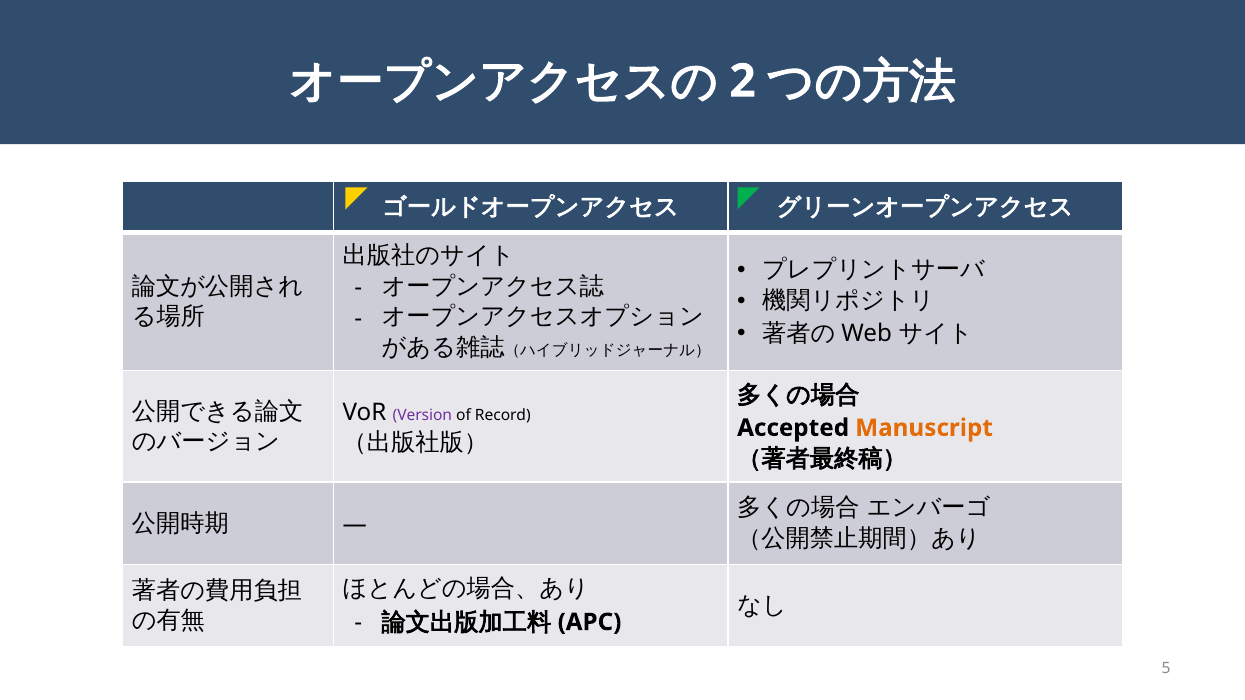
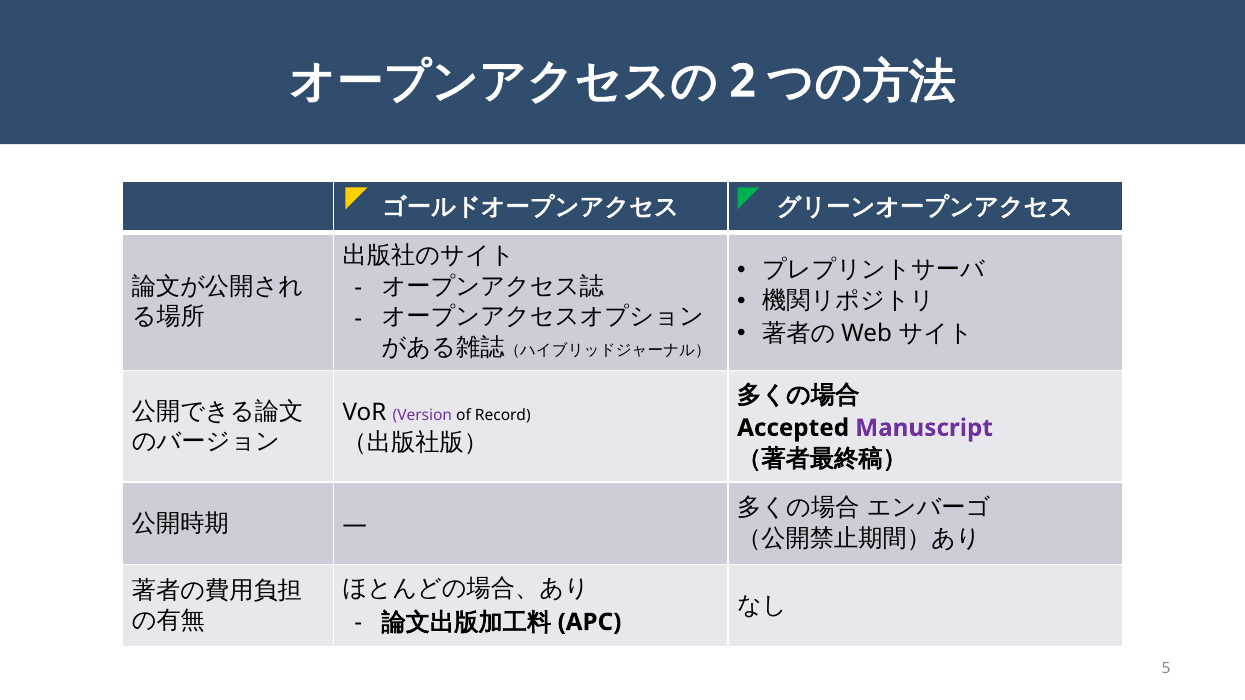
Manuscript colour: orange -> purple (924, 428)
